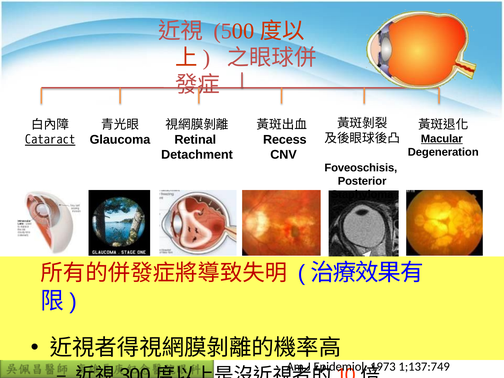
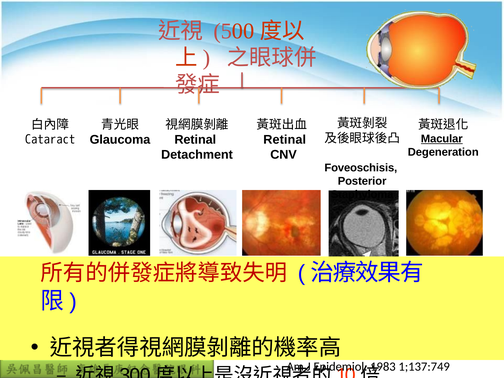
Recess: Recess -> Retinal (285, 140)
Cataract underline: present -> none (50, 140)
1973: 1973 -> 1983 (383, 367)
